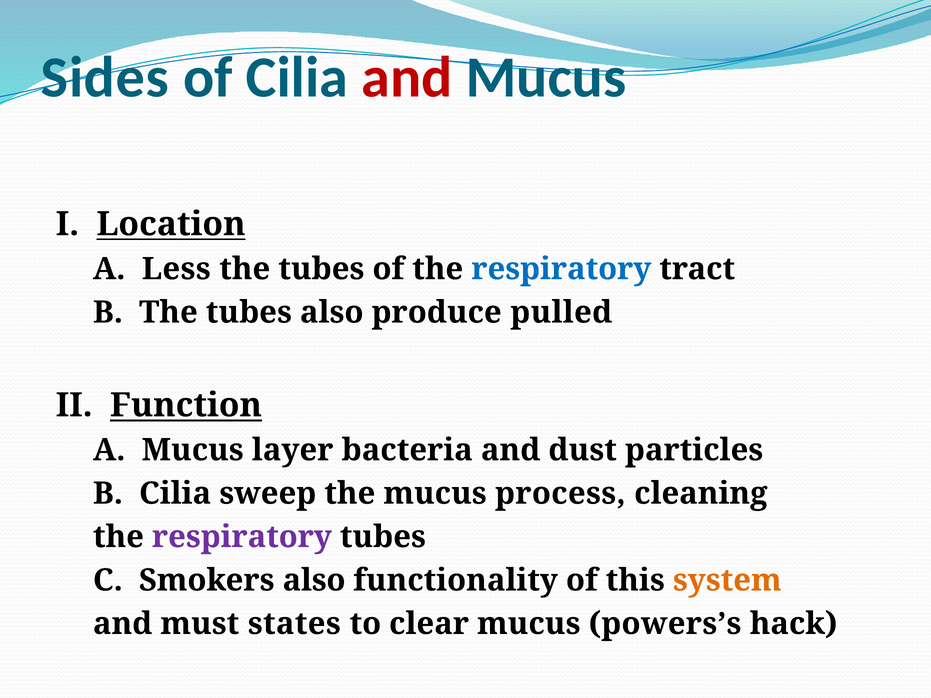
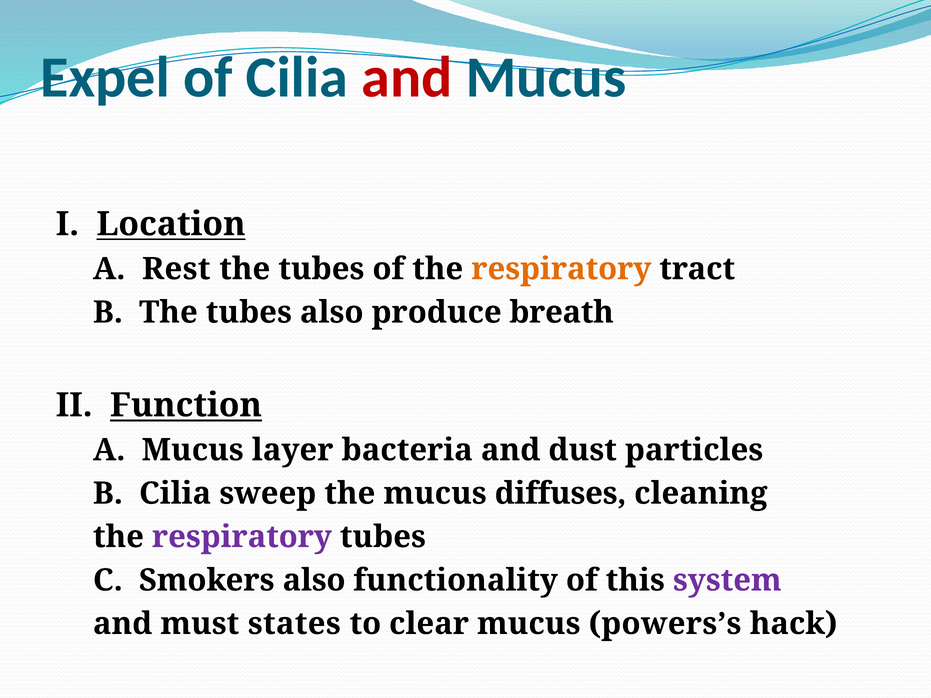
Sides: Sides -> Expel (105, 77)
Less: Less -> Rest (176, 269)
respiratory colour: blue -> orange (561, 269)
pulled: pulled -> breath (562, 312)
process: process -> diffuses (561, 494)
system colour: orange -> purple (727, 581)
